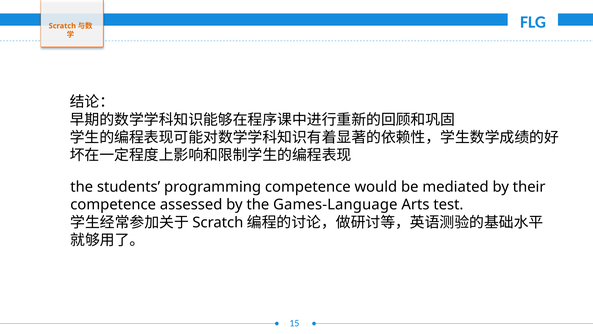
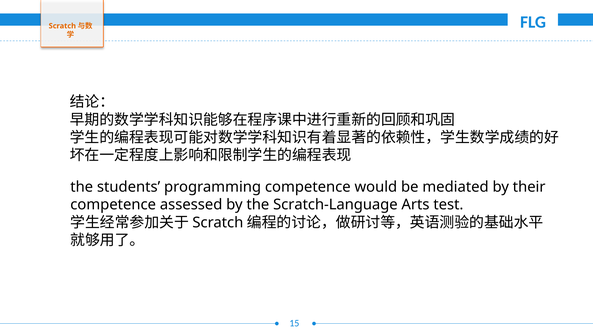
Games-Language: Games-Language -> Scratch-Language (335, 204)
